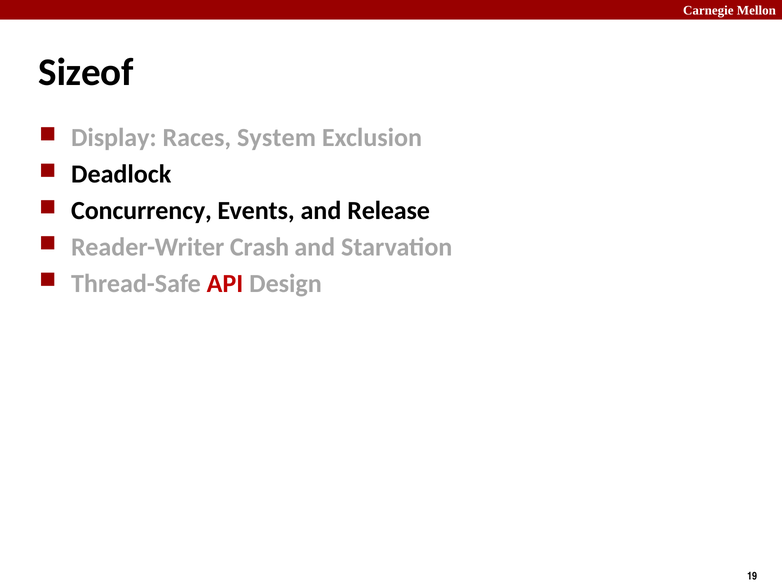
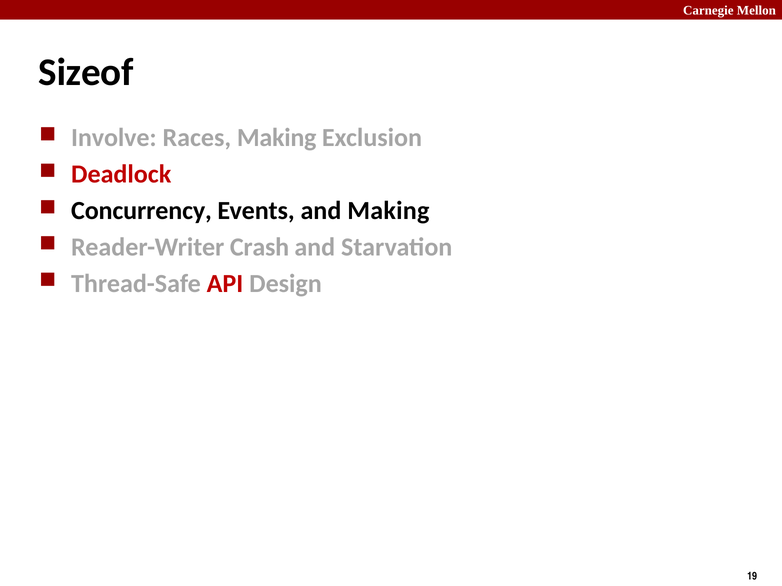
Display: Display -> Involve (114, 138)
Races System: System -> Making (277, 138)
Deadlock colour: black -> red (121, 174)
and Release: Release -> Making (388, 211)
